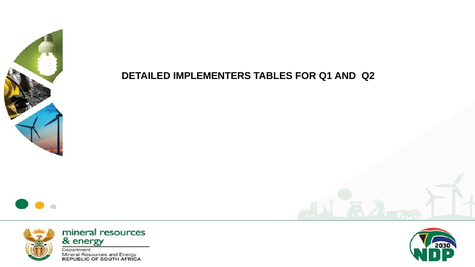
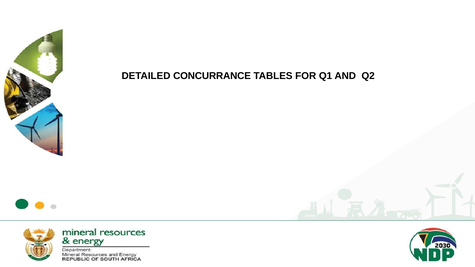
IMPLEMENTERS: IMPLEMENTERS -> CONCURRANCE (212, 76)
